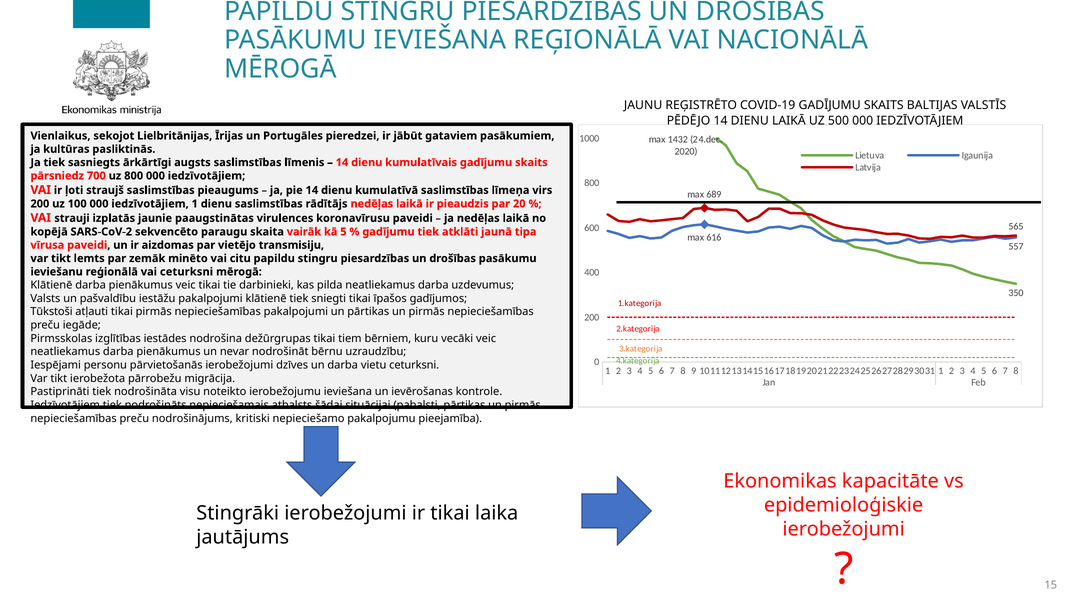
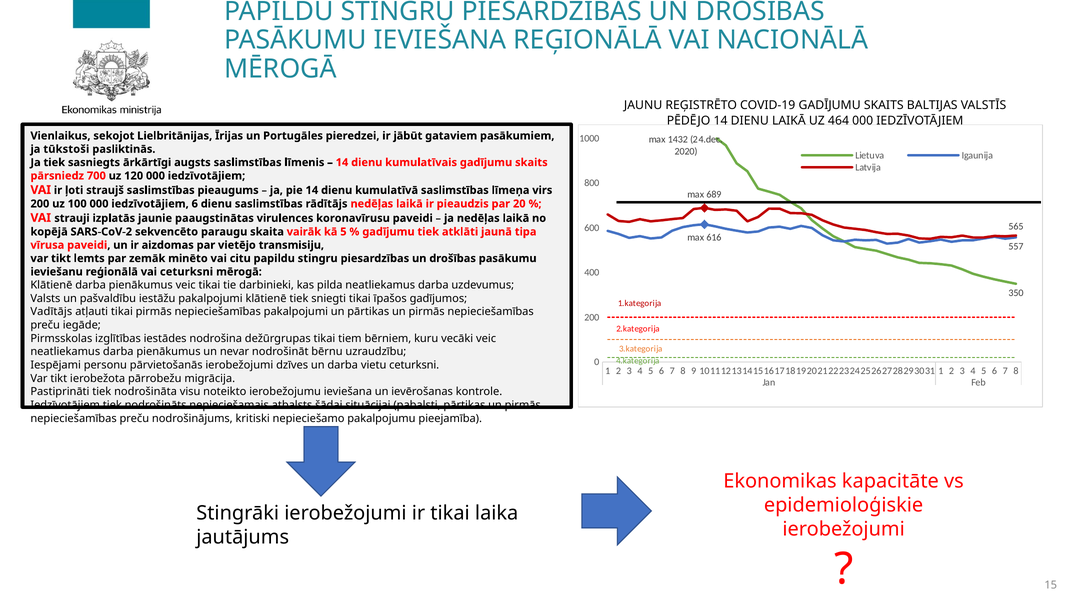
500: 500 -> 464 (838, 121)
kultūras: kultūras -> tūkstoši (66, 149)
uz 800: 800 -> 120 (134, 176)
iedzīvotājiem 1: 1 -> 6 (195, 204)
Tūkstoši: Tūkstoši -> Vadītājs (51, 312)
